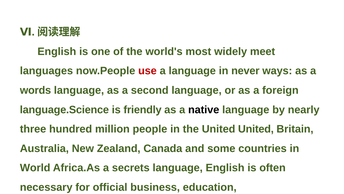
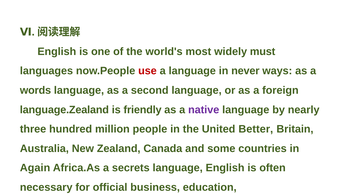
meet: meet -> must (263, 51)
language.Science: language.Science -> language.Zealand (64, 109)
native colour: black -> purple (204, 109)
United United: United -> Better (256, 129)
World: World -> Again (35, 167)
